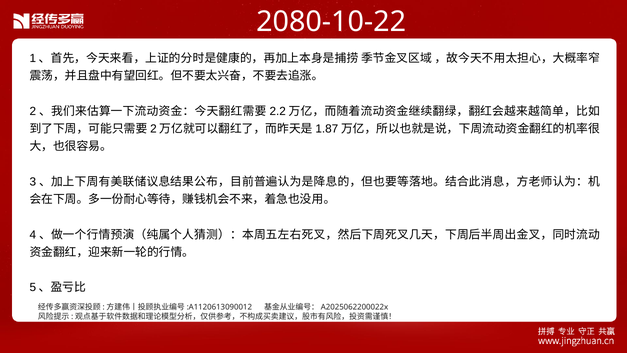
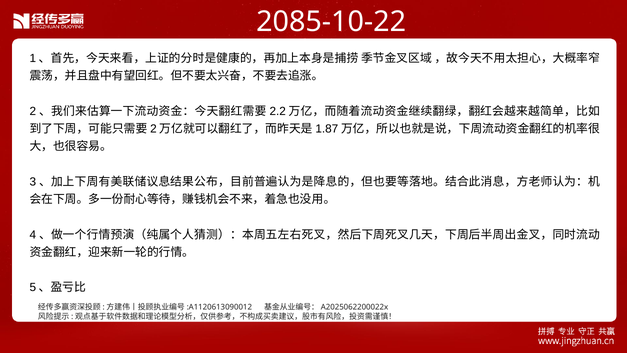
2080-10-22: 2080-10-22 -> 2085-10-22 (331, 22)
